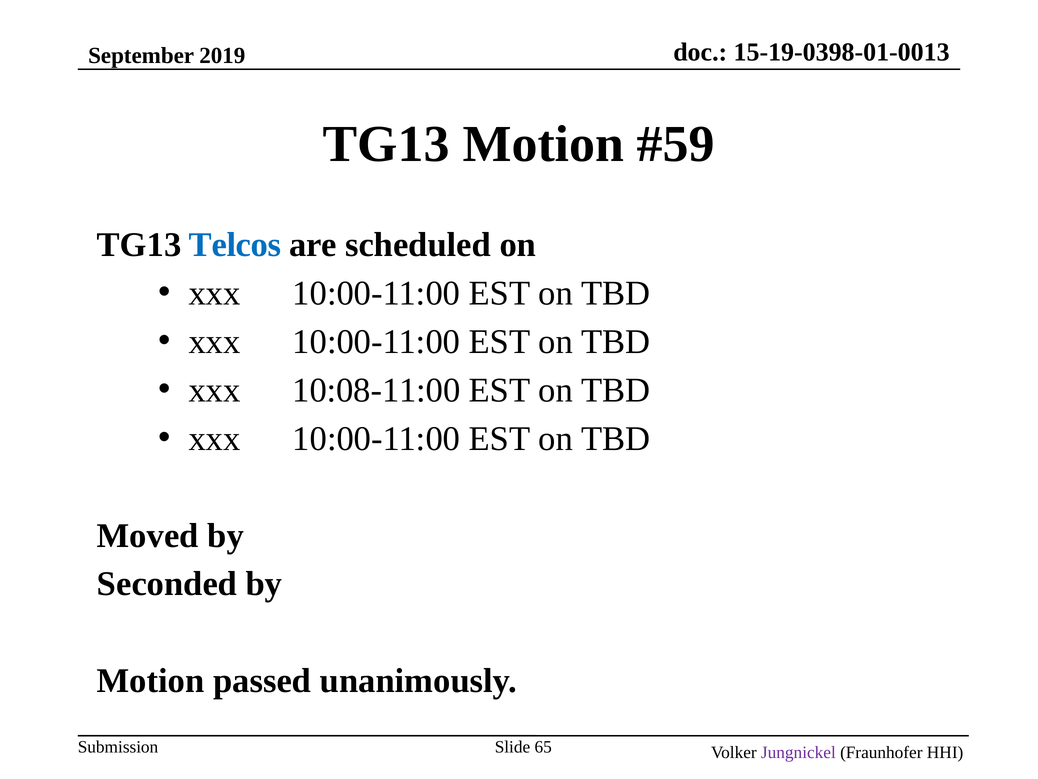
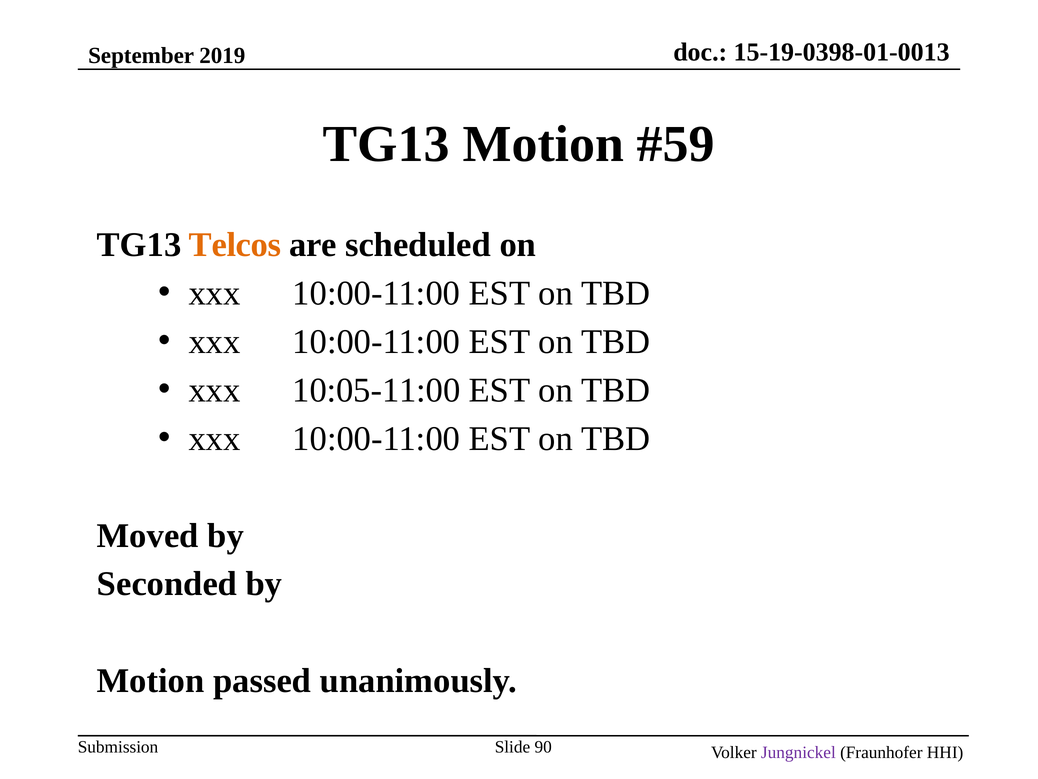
Telcos colour: blue -> orange (235, 245)
10:08-11:00: 10:08-11:00 -> 10:05-11:00 (376, 390)
65: 65 -> 90 (543, 747)
